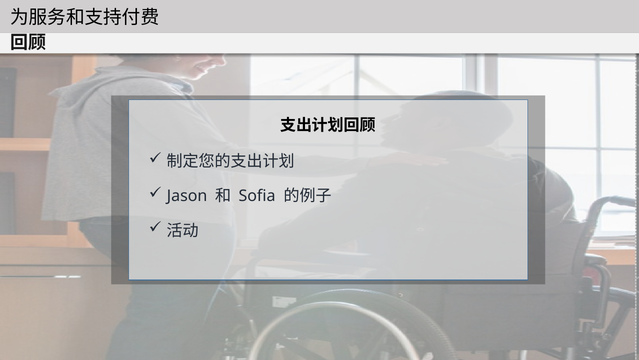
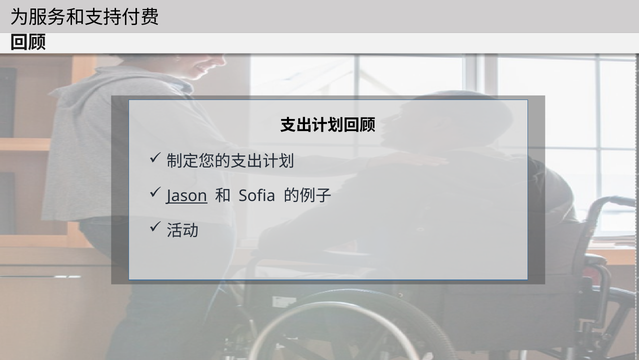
Jason underline: none -> present (187, 196)
